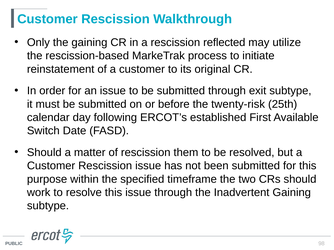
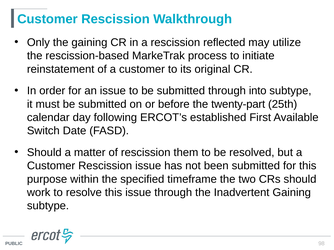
exit: exit -> into (258, 91)
twenty-risk: twenty-risk -> twenty-part (238, 104)
